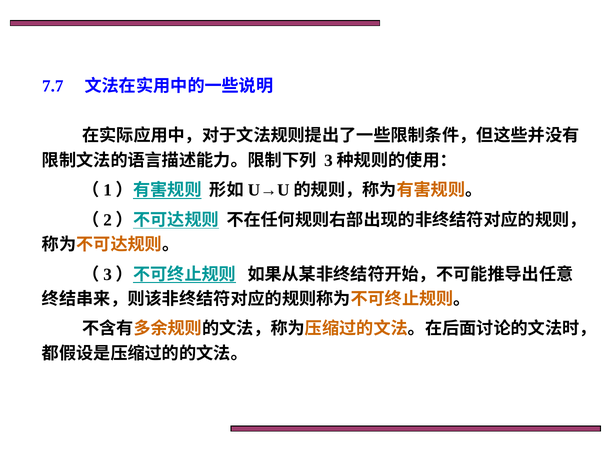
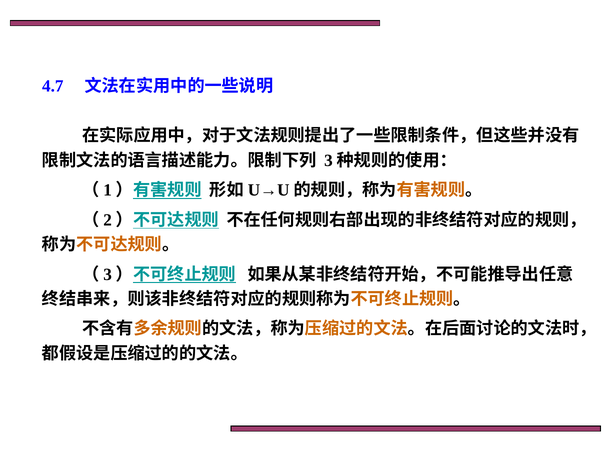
7.7: 7.7 -> 4.7 (53, 86)
